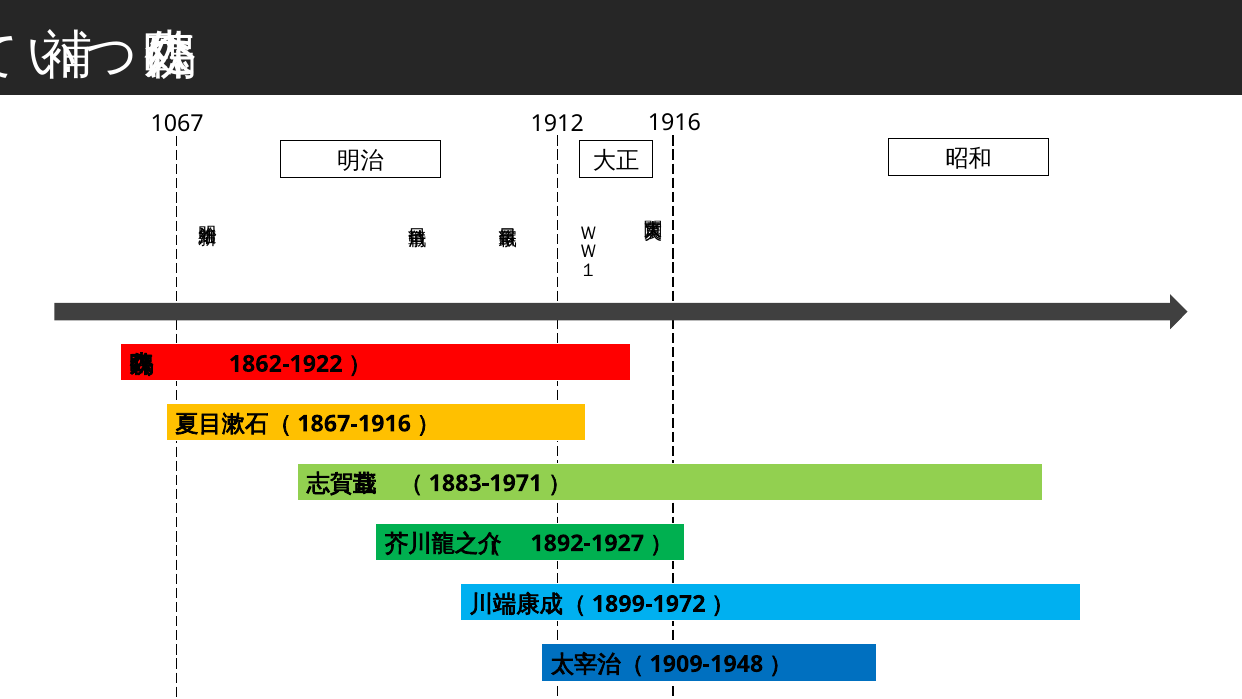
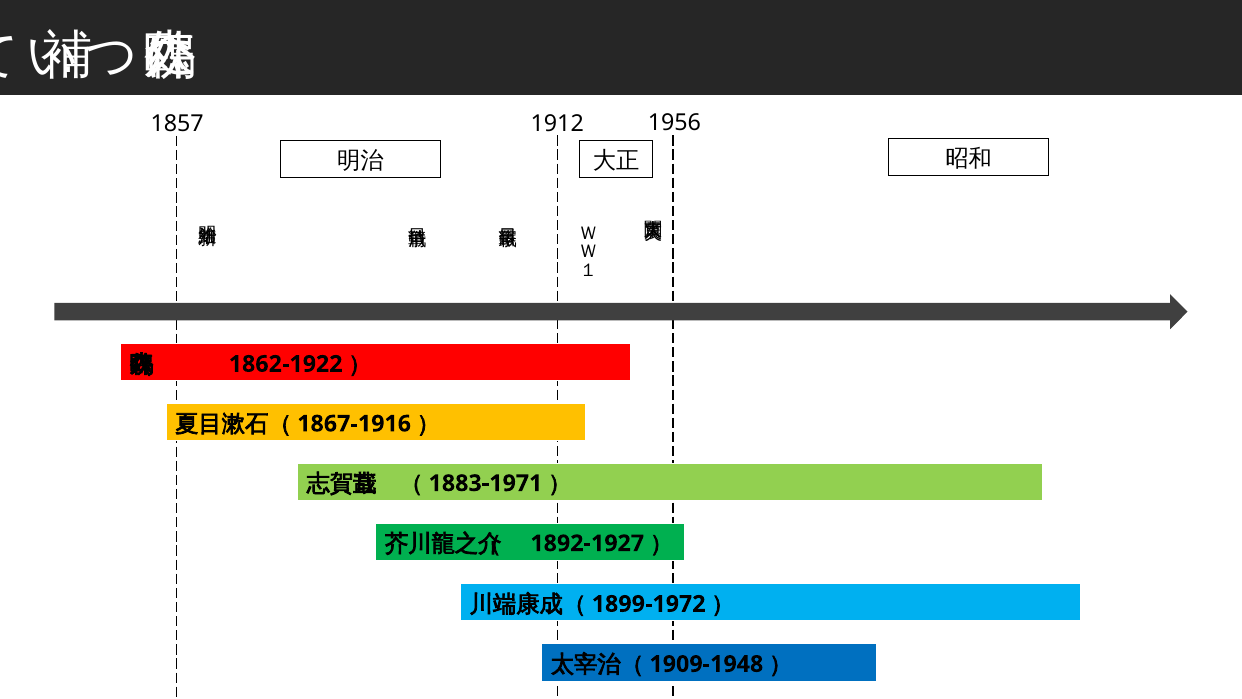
1067: 1067 -> 1857 (177, 123)
1916: 1916 -> 1956 (674, 123)
